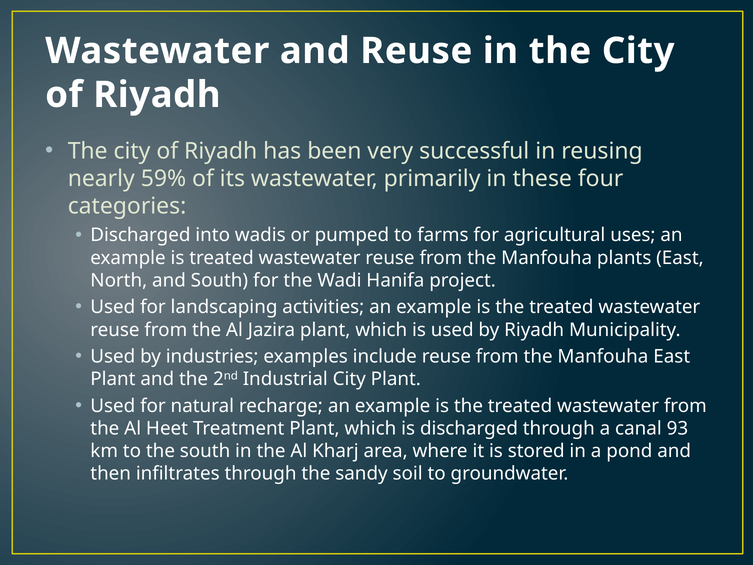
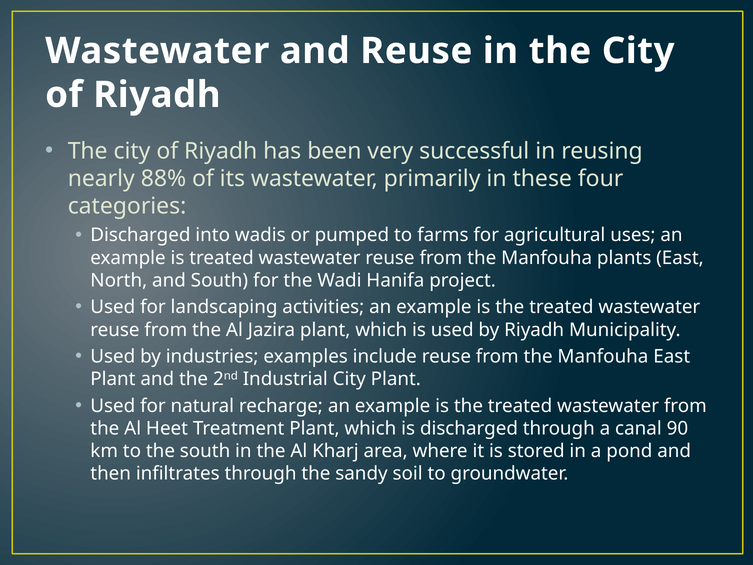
59%: 59% -> 88% (163, 179)
93: 93 -> 90 (677, 428)
